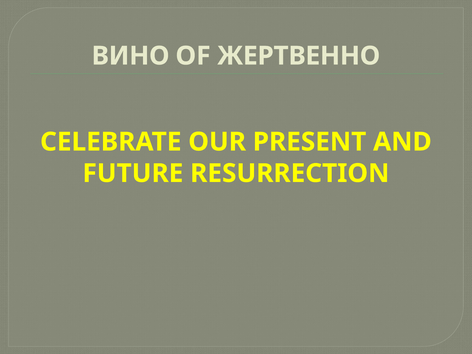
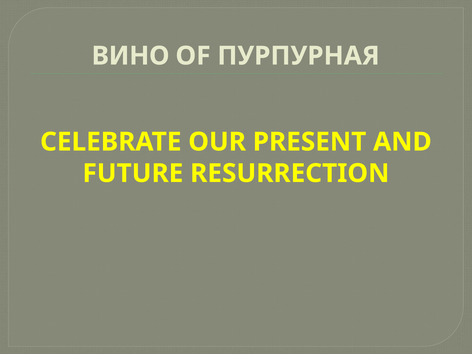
ЖЕРТВЕННО: ЖЕРТВЕННО -> ПУРПУРНАЯ (299, 56)
